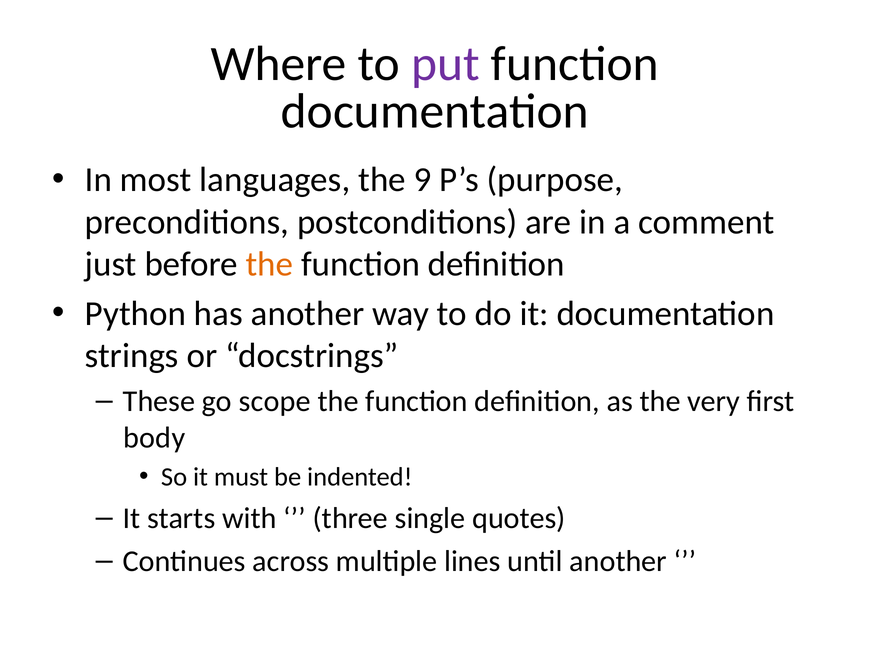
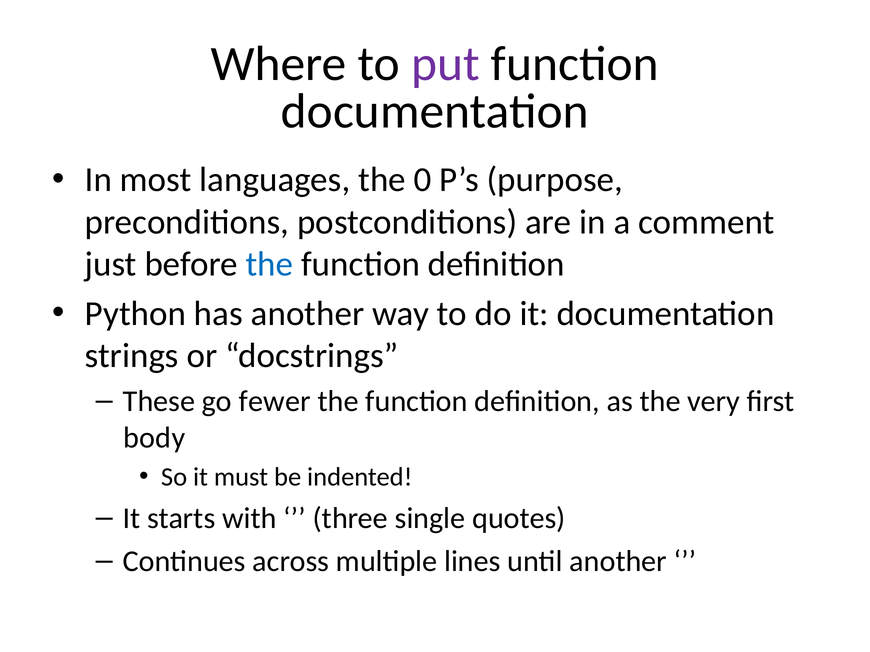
9: 9 -> 0 (423, 180)
the colour: orange -> blue (269, 264)
scope: scope -> fewer (275, 402)
